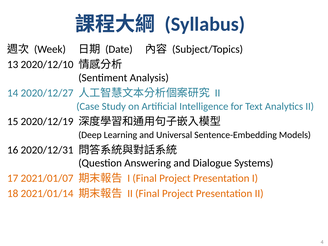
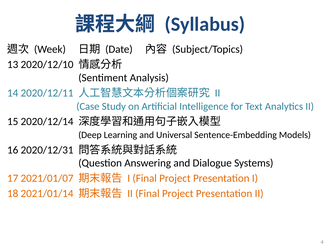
2020/12/27: 2020/12/27 -> 2020/12/11 (47, 93)
2020/12/19: 2020/12/19 -> 2020/12/14 (47, 121)
